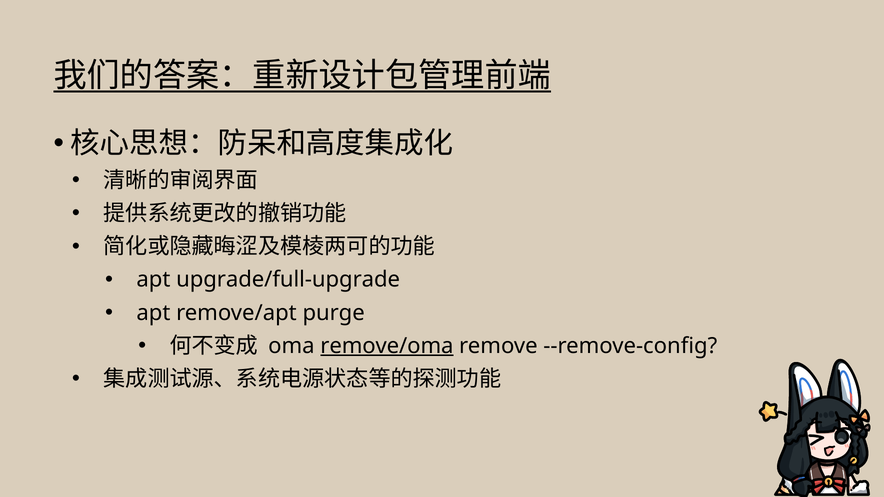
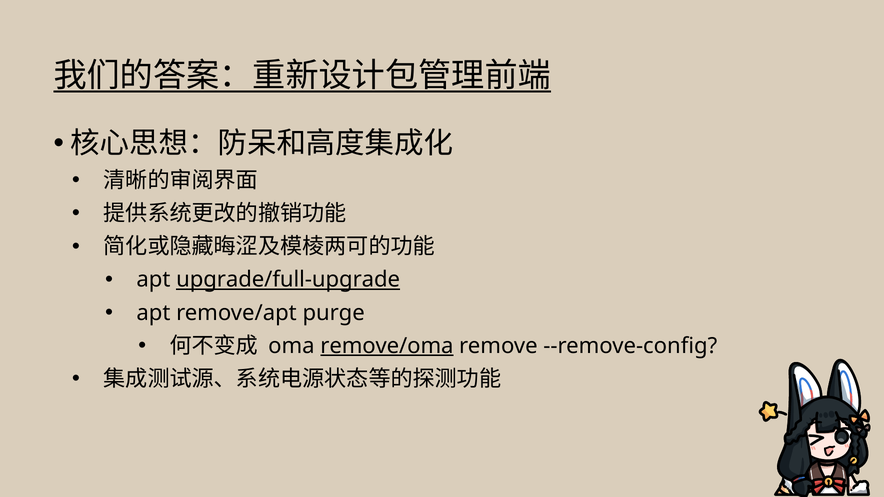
upgrade/full-upgrade underline: none -> present (288, 280)
